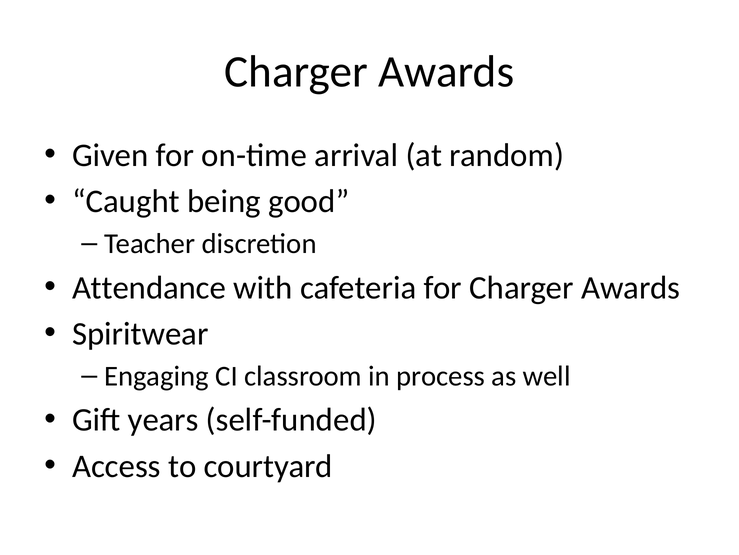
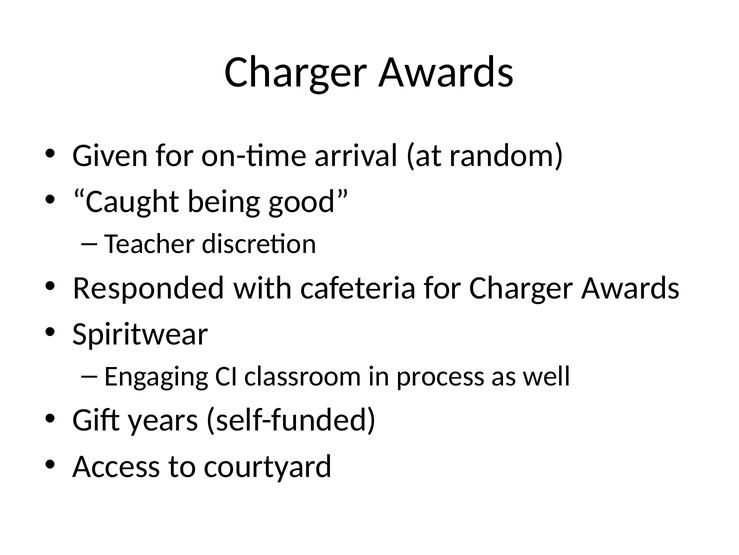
Attendance: Attendance -> Responded (149, 287)
